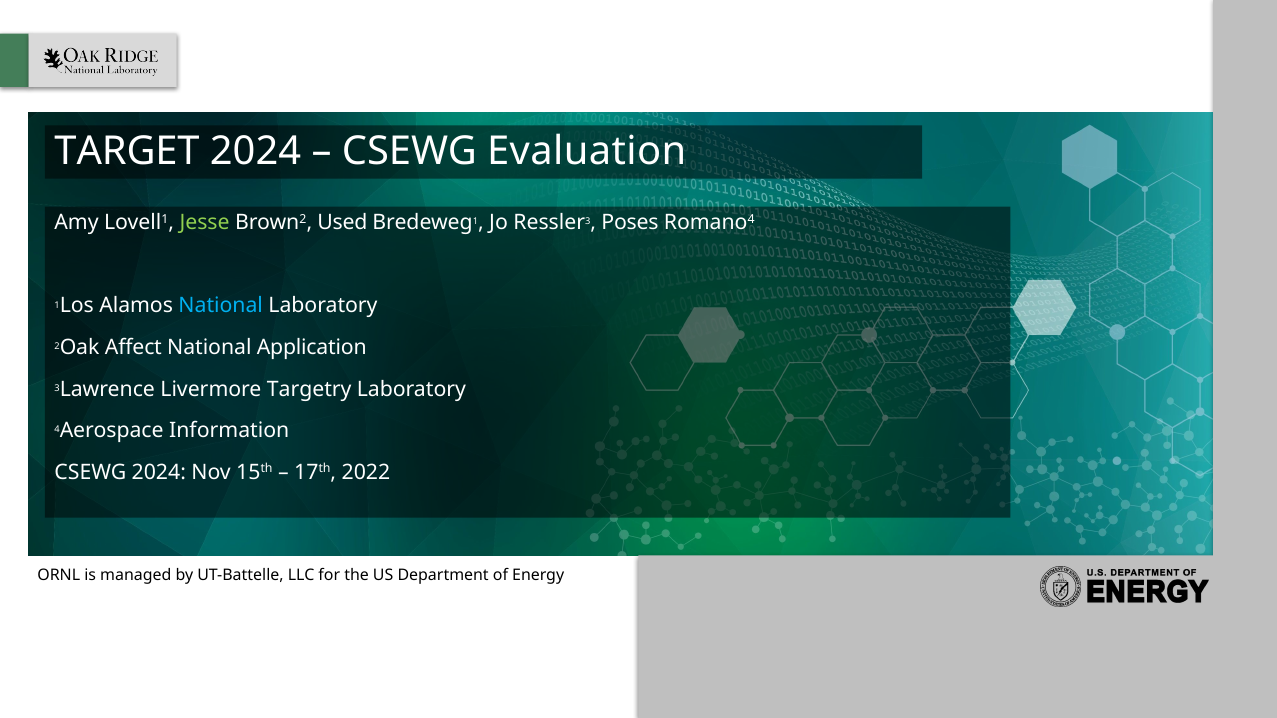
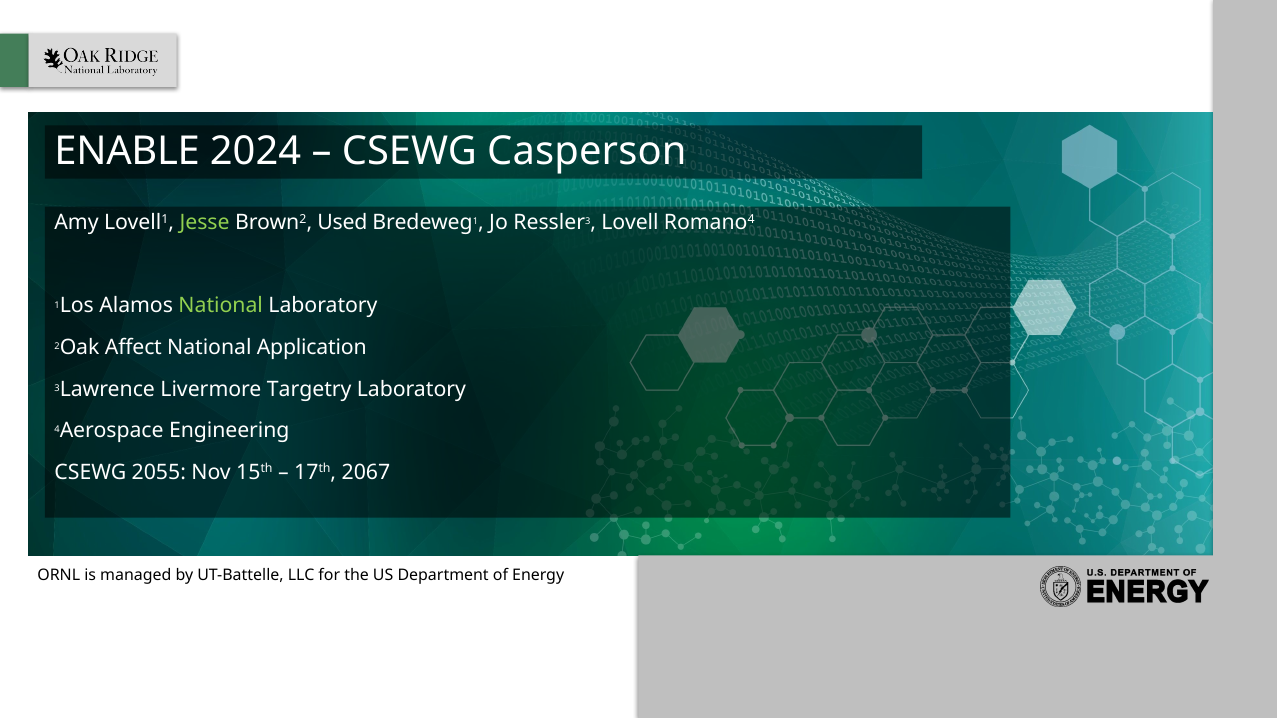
TARGET: TARGET -> ENABLE (127, 152)
Evaluation: Evaluation -> Casperson (587, 152)
Poses: Poses -> Lovell (630, 223)
National colour: light blue -> light green (221, 306)
Information: Information -> Engineering (229, 431)
CSEWG 2024: 2024 -> 2055 (159, 472)
2022: 2022 -> 2067 (366, 472)
